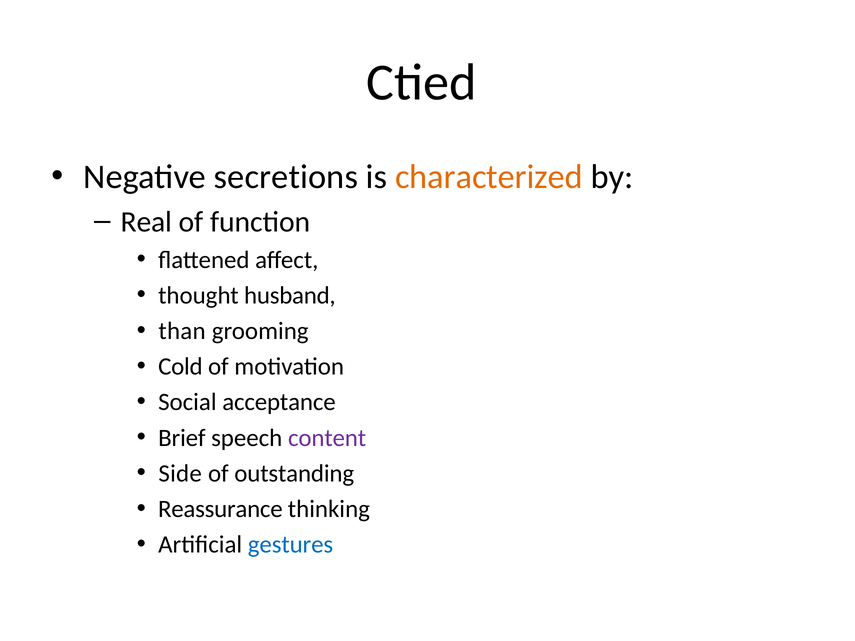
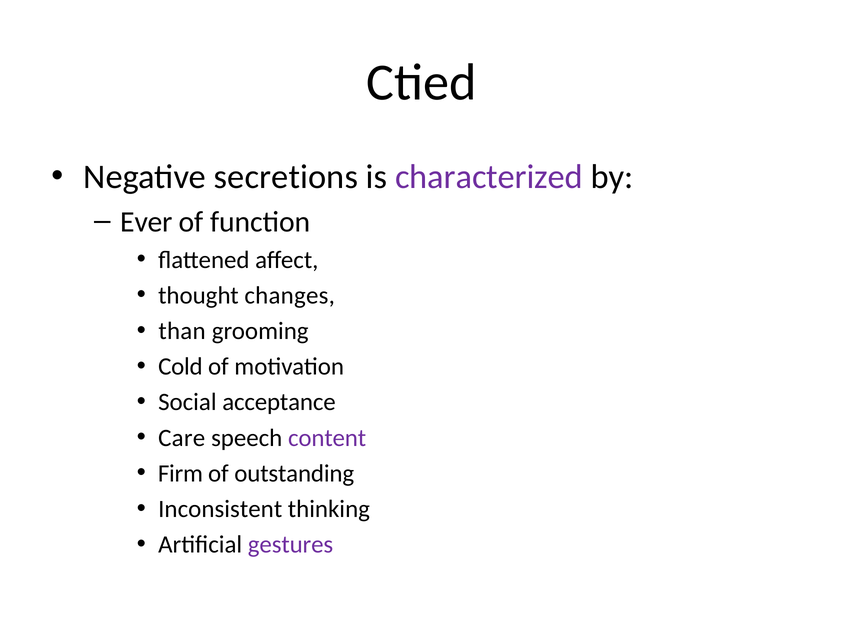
characterized colour: orange -> purple (489, 177)
Real: Real -> Ever (147, 222)
husband: husband -> changes (290, 296)
Brief: Brief -> Care (182, 438)
Side: Side -> Firm (180, 474)
Reassurance: Reassurance -> Inconsistent (220, 509)
gestures colour: blue -> purple (291, 545)
